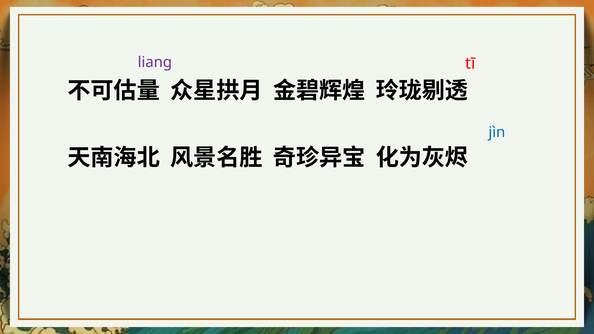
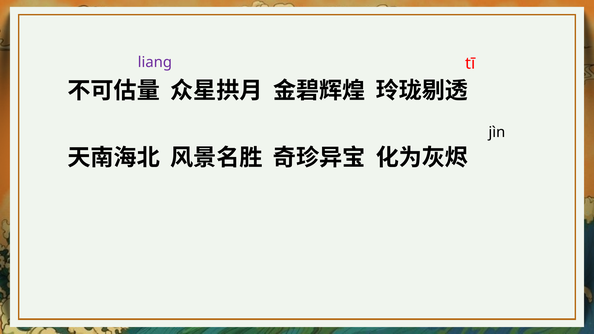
jìn colour: blue -> black (497, 132)
